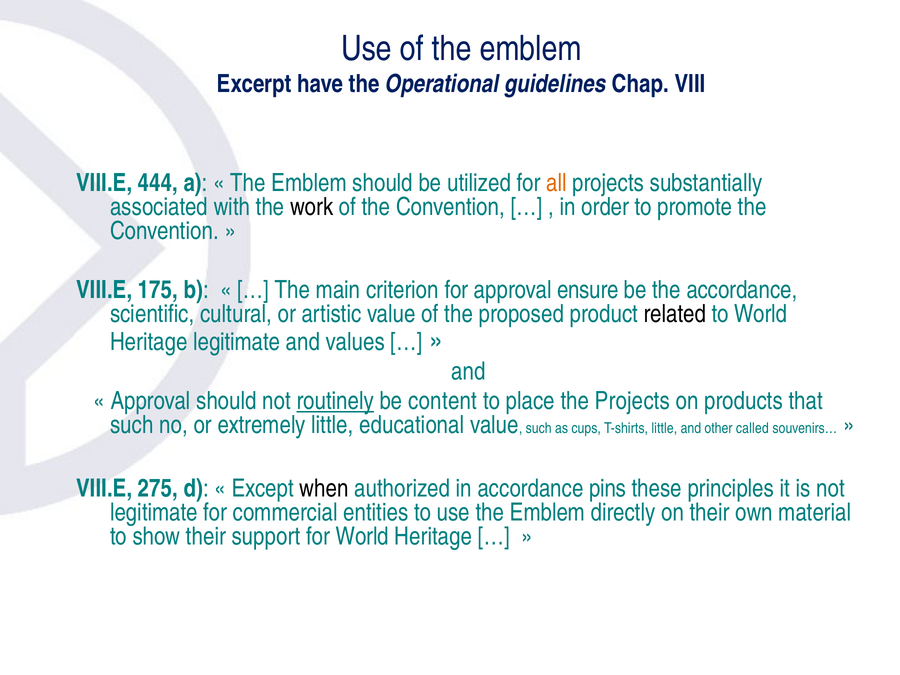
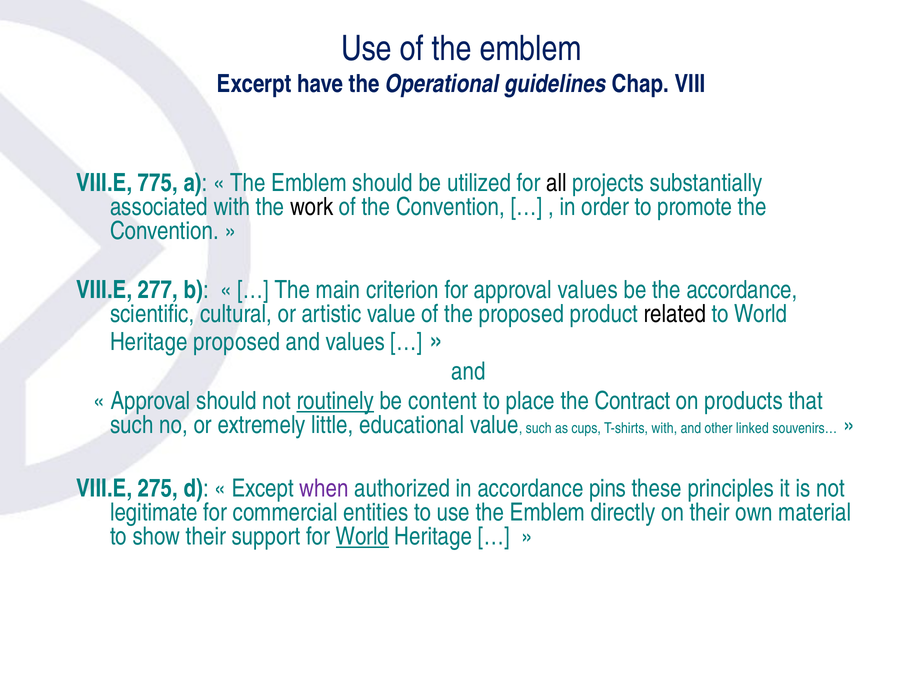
444: 444 -> 775 (158, 183)
all colour: orange -> black (556, 183)
175: 175 -> 277 (158, 290)
approval ensure: ensure -> values (588, 290)
Heritage legitimate: legitimate -> proposed (237, 342)
the Projects: Projects -> Contract (633, 401)
T-shirts little: little -> with (664, 428)
called: called -> linked (752, 428)
when colour: black -> purple (324, 489)
World underline: none -> present (362, 537)
